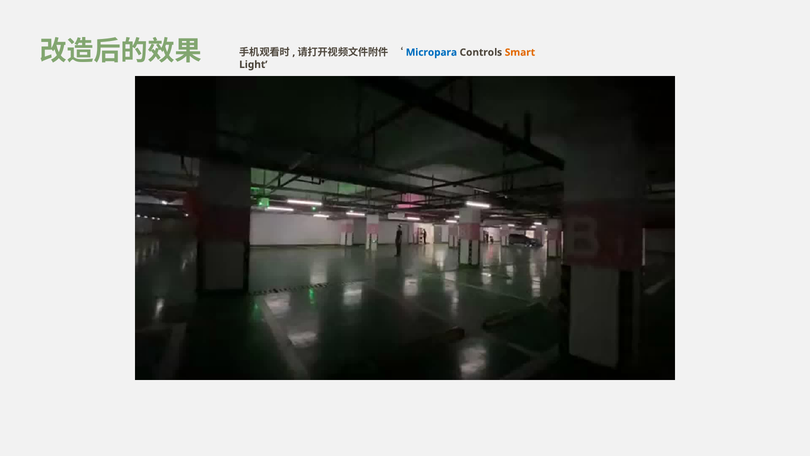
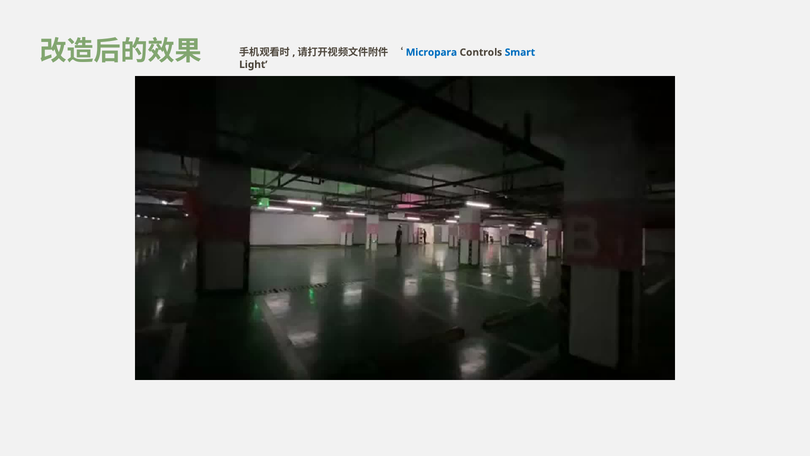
Smart colour: orange -> blue (520, 52)
